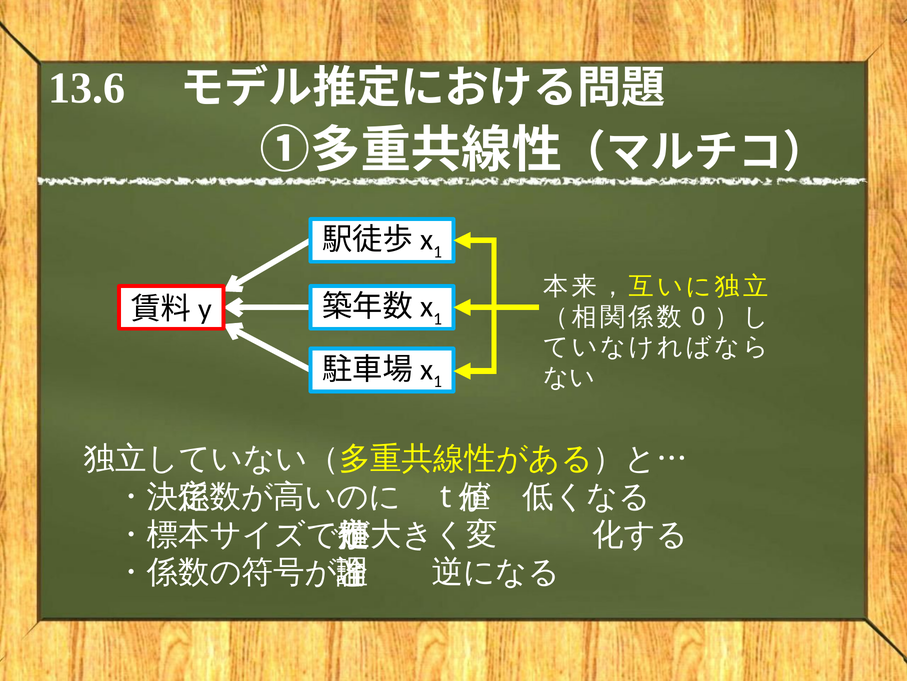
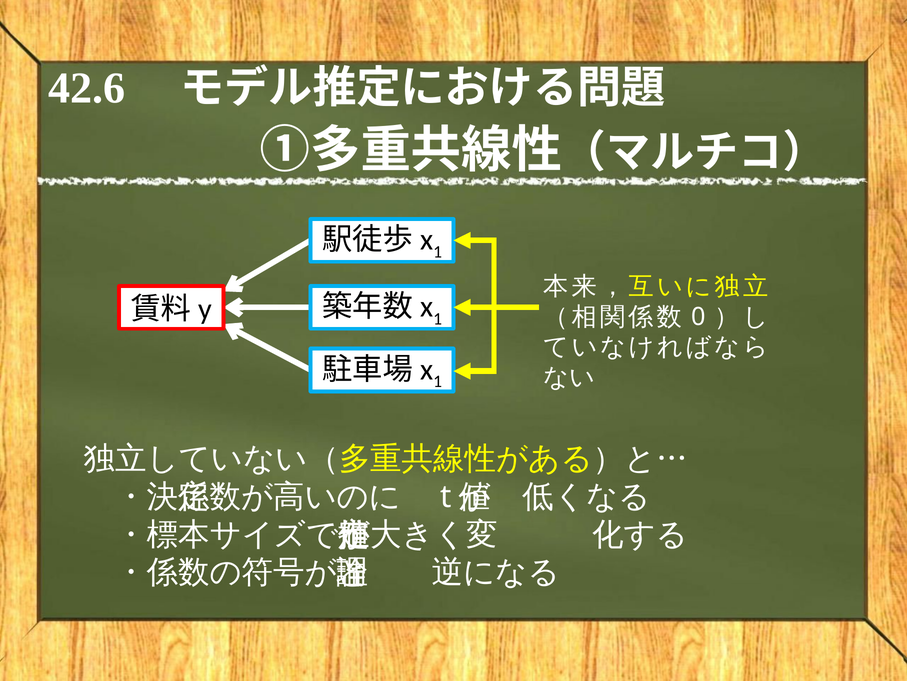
13.6: 13.6 -> 42.6 (87, 88)
